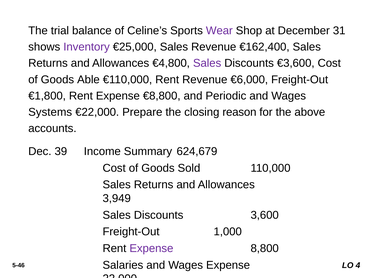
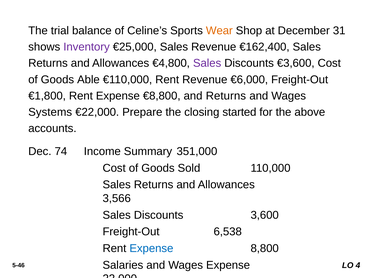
Wear colour: purple -> orange (219, 31)
and Periodic: Periodic -> Returns (226, 96)
reason: reason -> started (239, 112)
39: 39 -> 74 (61, 151)
624,679: 624,679 -> 351,000 (197, 151)
3,949: 3,949 -> 3,566 (117, 198)
1,000: 1,000 -> 6,538 (228, 231)
Expense colour: purple -> blue (151, 248)
